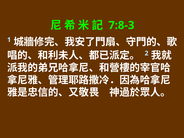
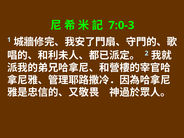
7:8-3: 7:8-3 -> 7:0-3 (121, 25)
